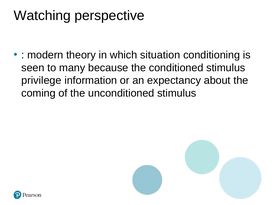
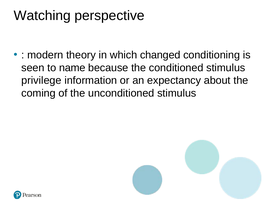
situation: situation -> changed (160, 55)
many: many -> name (72, 68)
